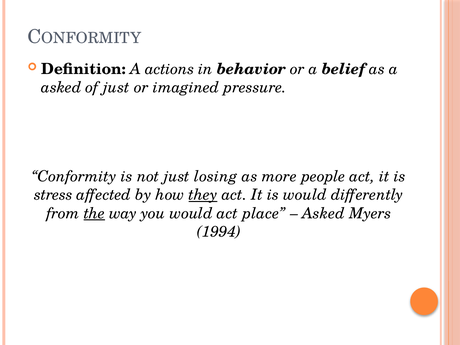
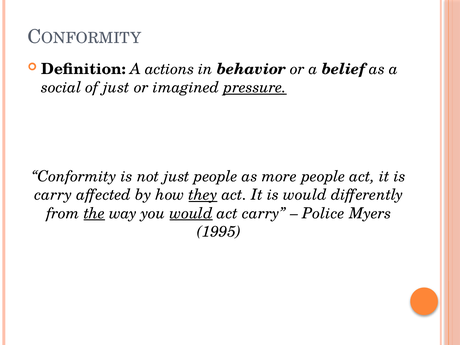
asked: asked -> social (61, 88)
pressure underline: none -> present (255, 88)
just losing: losing -> people (216, 176)
stress: stress -> carry (53, 195)
would underline: none -> present (191, 213)
act place: place -> carry (264, 213)
Asked: Asked -> Police (323, 213)
1994: 1994 -> 1995 (219, 232)
